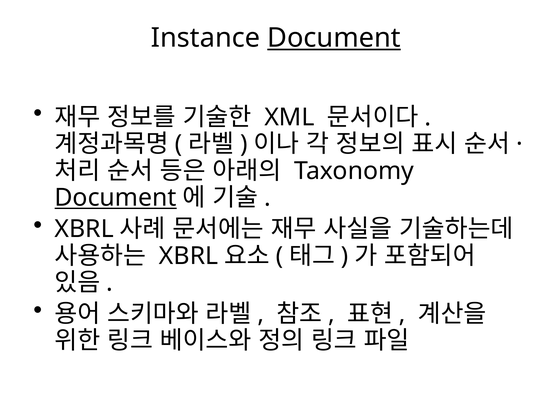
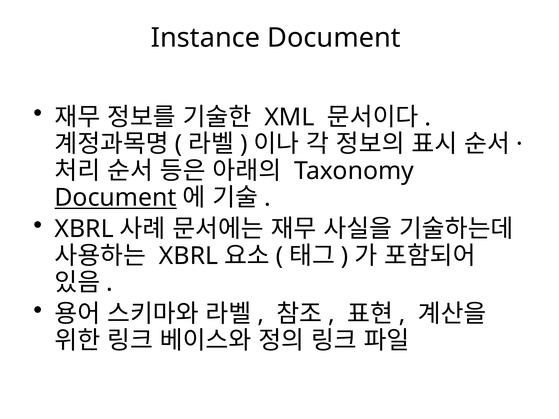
Document underline: present -> none (334, 38)
